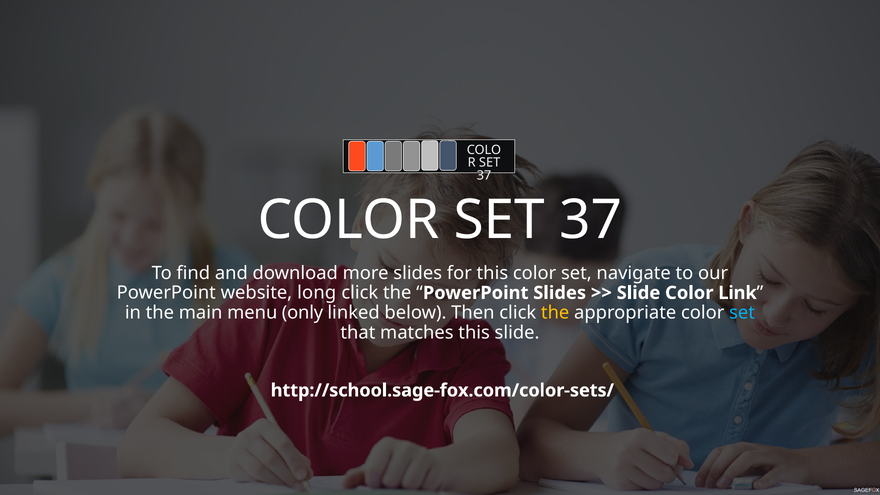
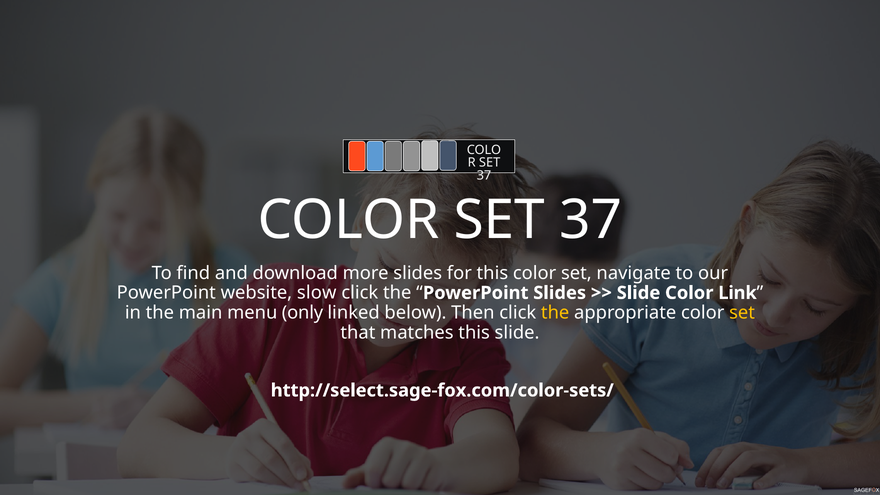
long: long -> slow (317, 293)
set colour: light blue -> yellow (742, 313)
http://school.sage-fox.com/color-sets/: http://school.sage-fox.com/color-sets/ -> http://select.sage-fox.com/color-sets/ (442, 390)
